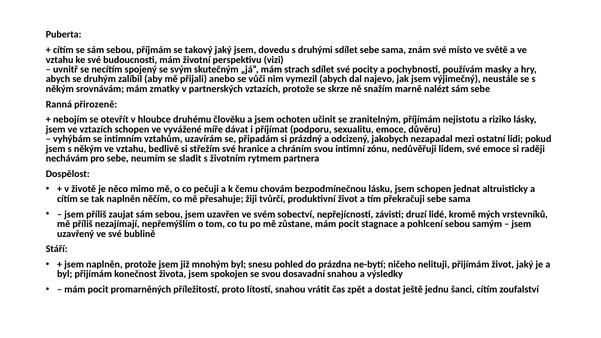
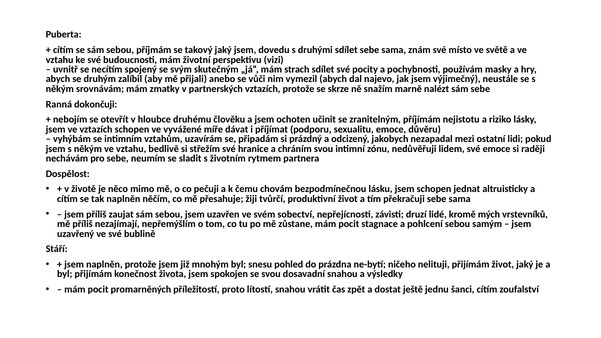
přirozeně: přirozeně -> dokončuji (96, 104)
